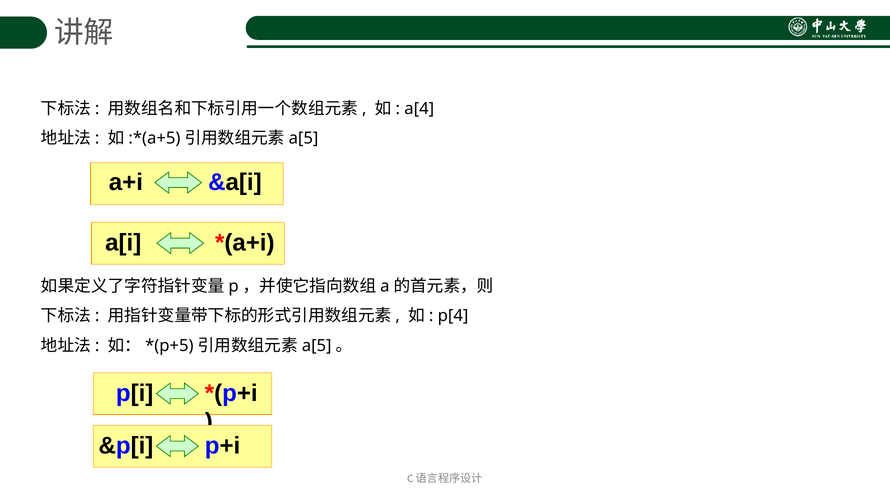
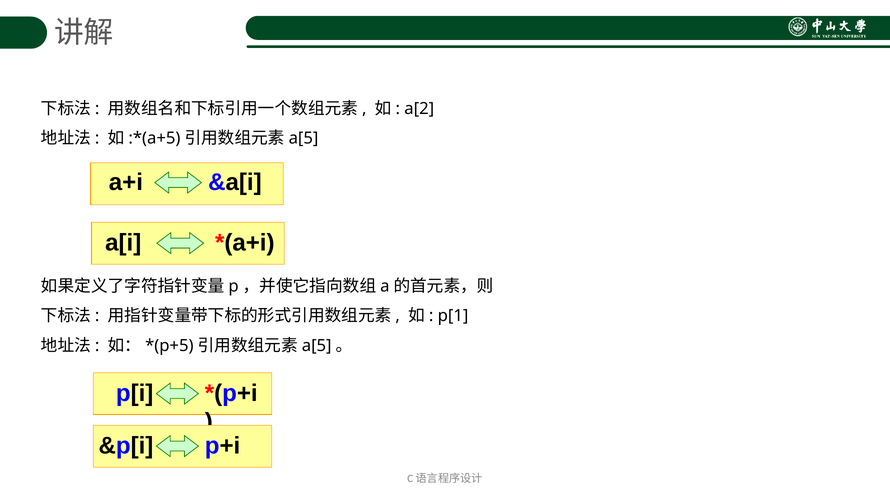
a[4: a[4 -> a[2 (419, 109)
p[4: p[4 -> p[1 (453, 316)
